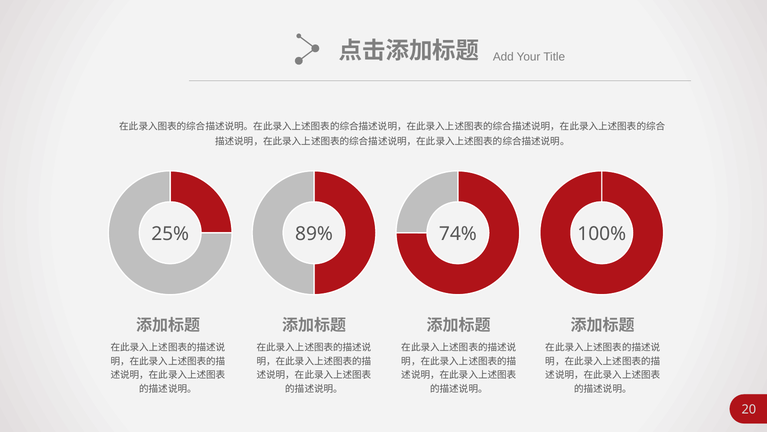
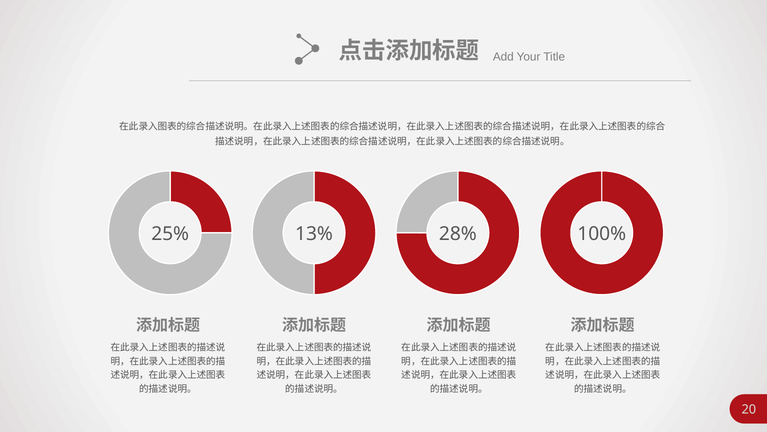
89%: 89% -> 13% (314, 234)
74%: 74% -> 28% (458, 234)
